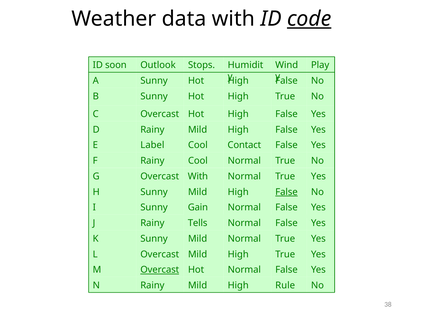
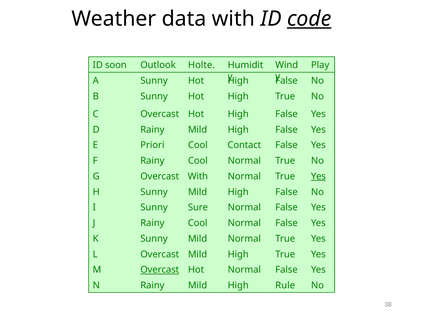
Stops: Stops -> Holte (201, 65)
Label: Label -> Priori (152, 145)
Yes underline: none -> present (318, 176)
False underline: present -> none (287, 192)
Gain: Gain -> Sure (198, 207)
Tells: Tells -> Cool (198, 223)
